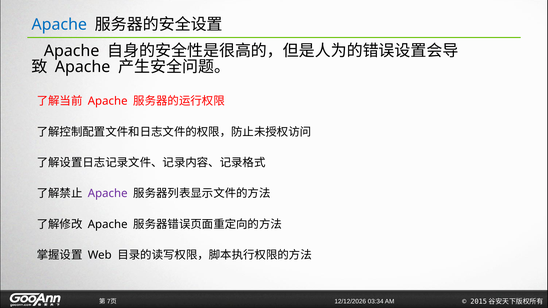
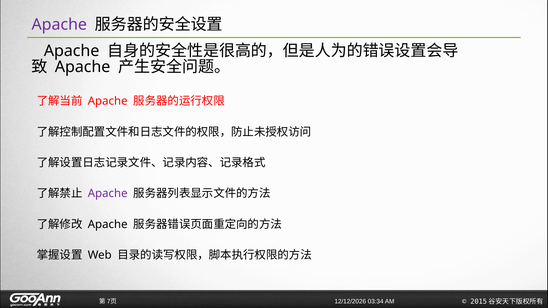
Apache colour: blue -> purple (59, 24)
